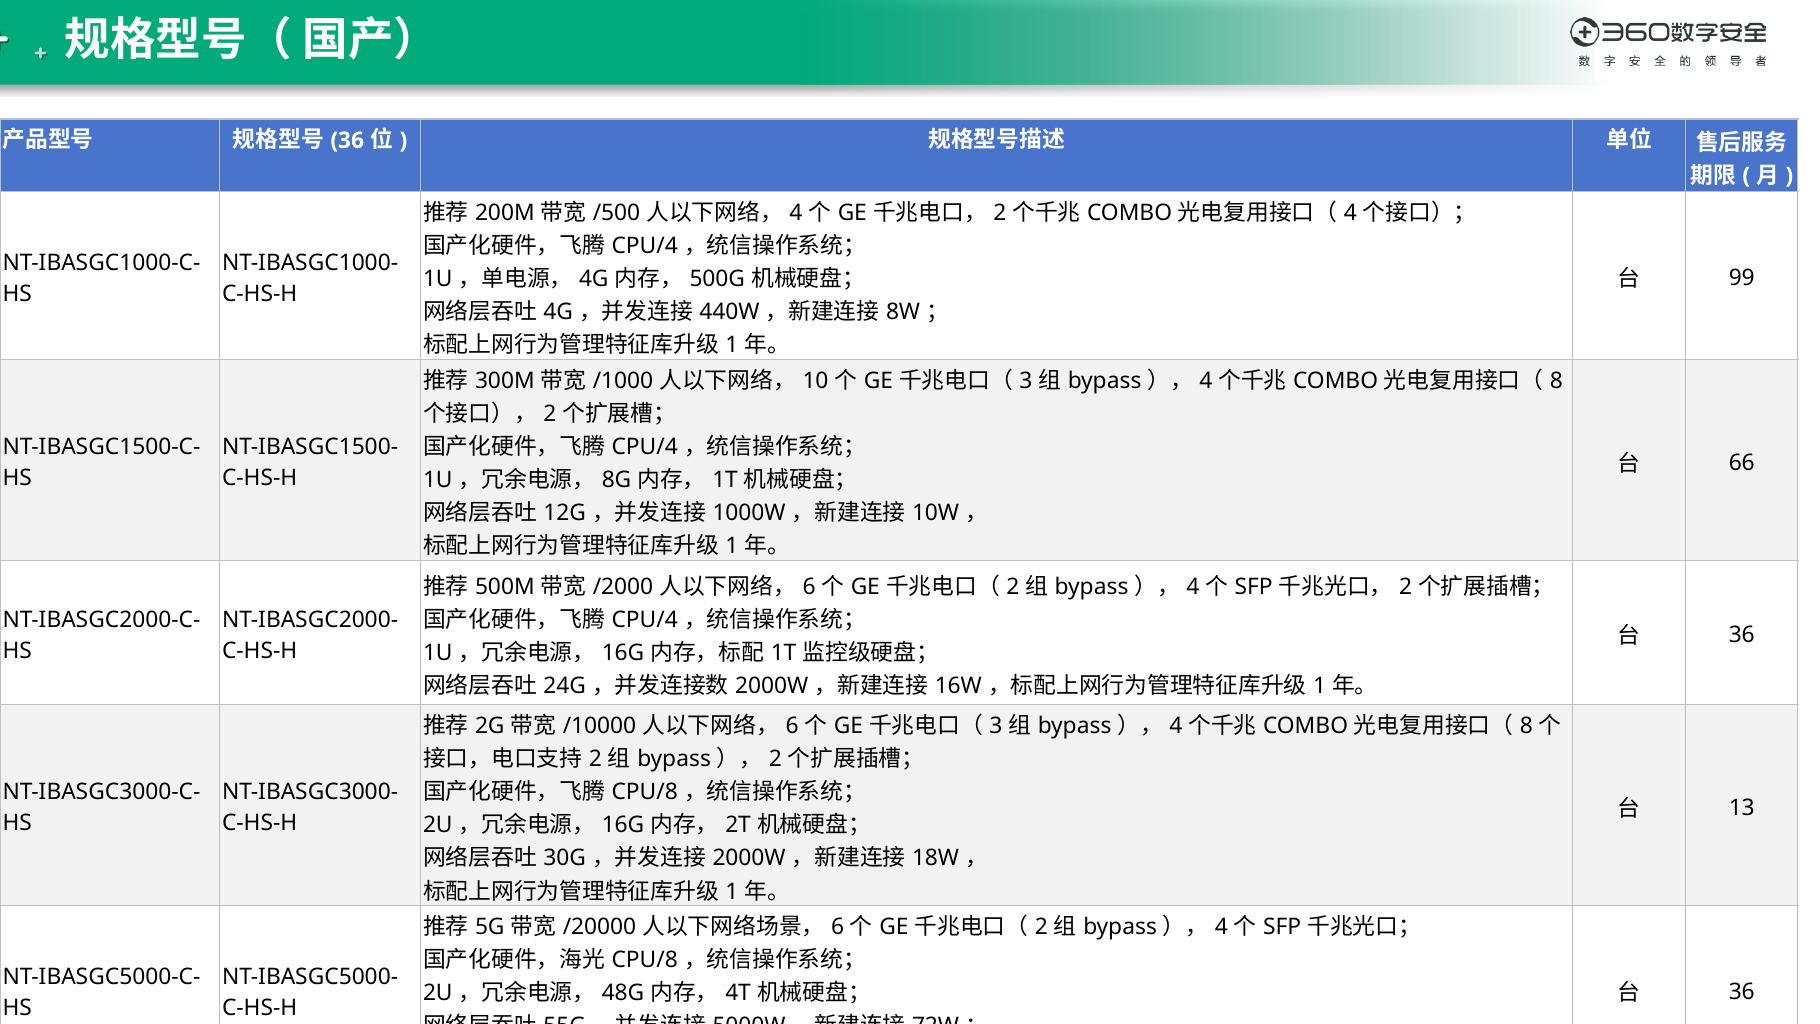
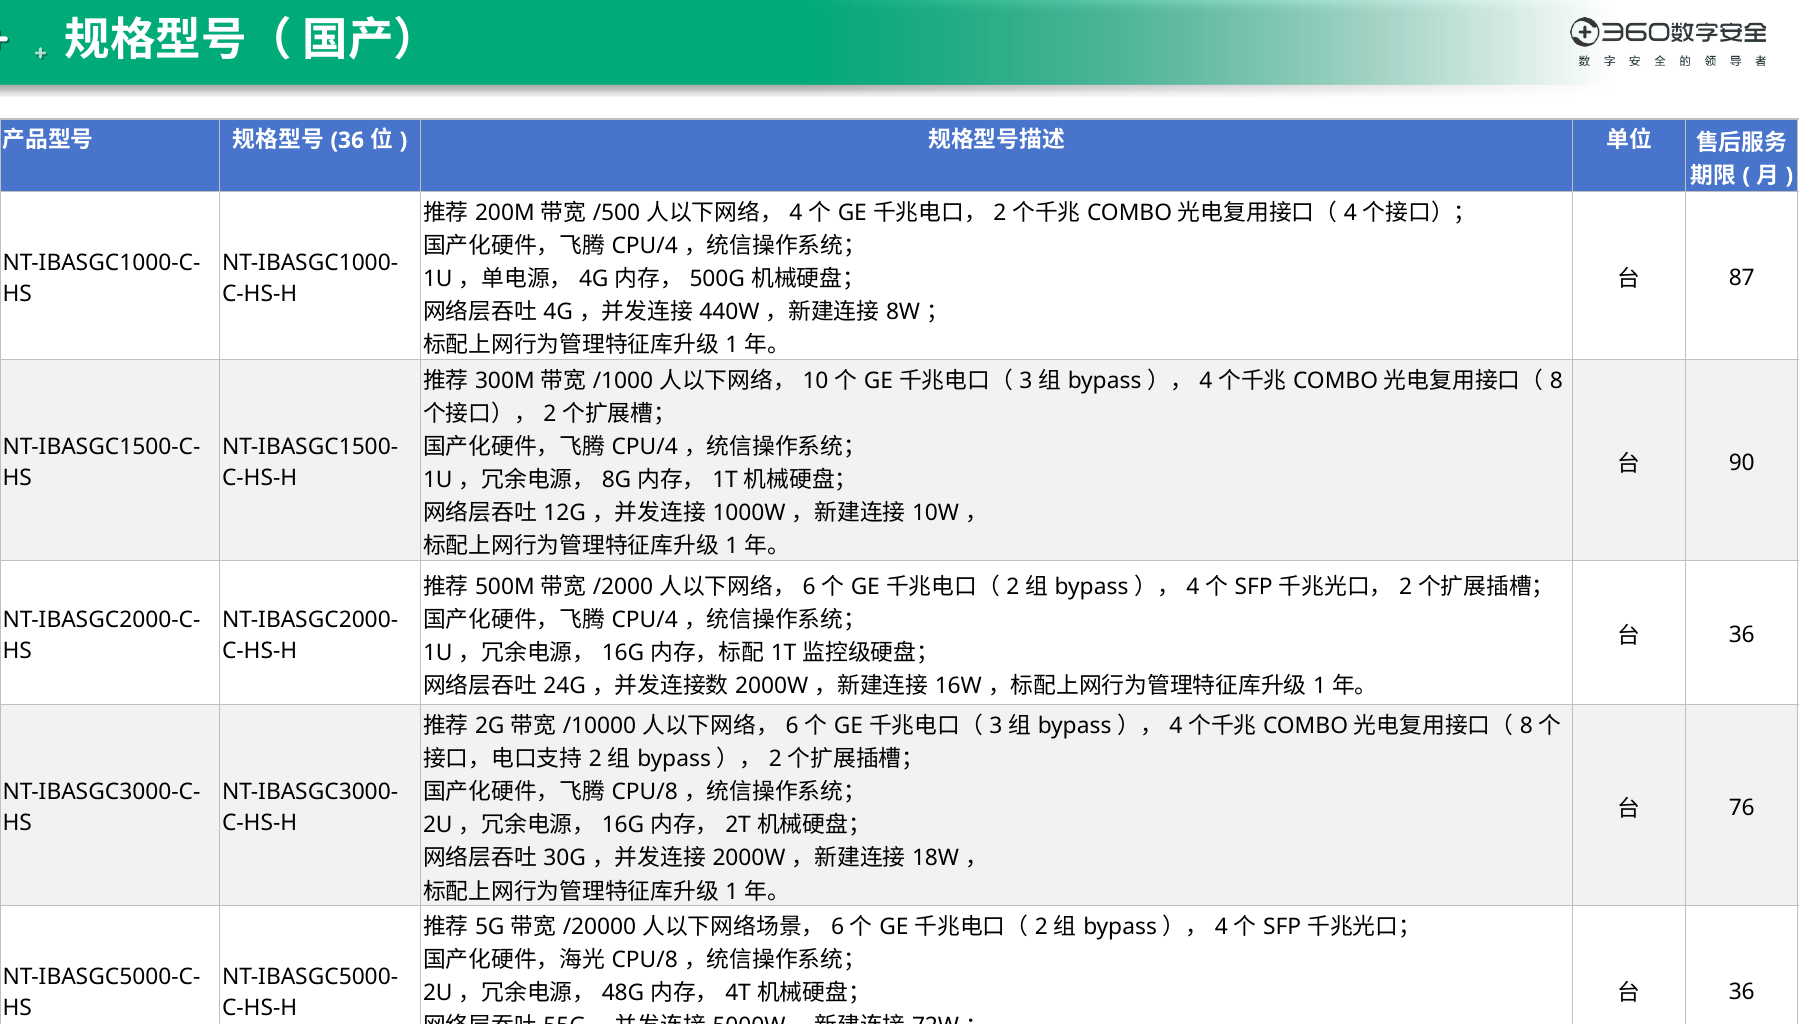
99: 99 -> 87 (1742, 278)
66: 66 -> 90 (1742, 463)
13: 13 -> 76 (1742, 808)
